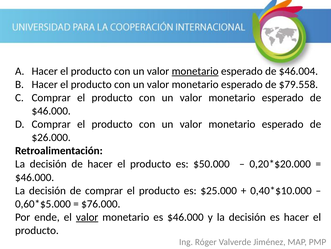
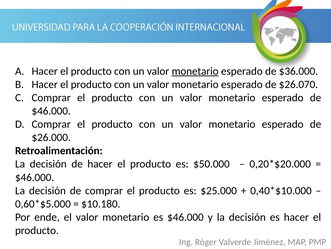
$46.004: $46.004 -> $36.000 (298, 71)
$79.558: $79.558 -> $26.070 (298, 84)
$76.000: $76.000 -> $10.180 (101, 203)
valor underline: present -> none (87, 217)
